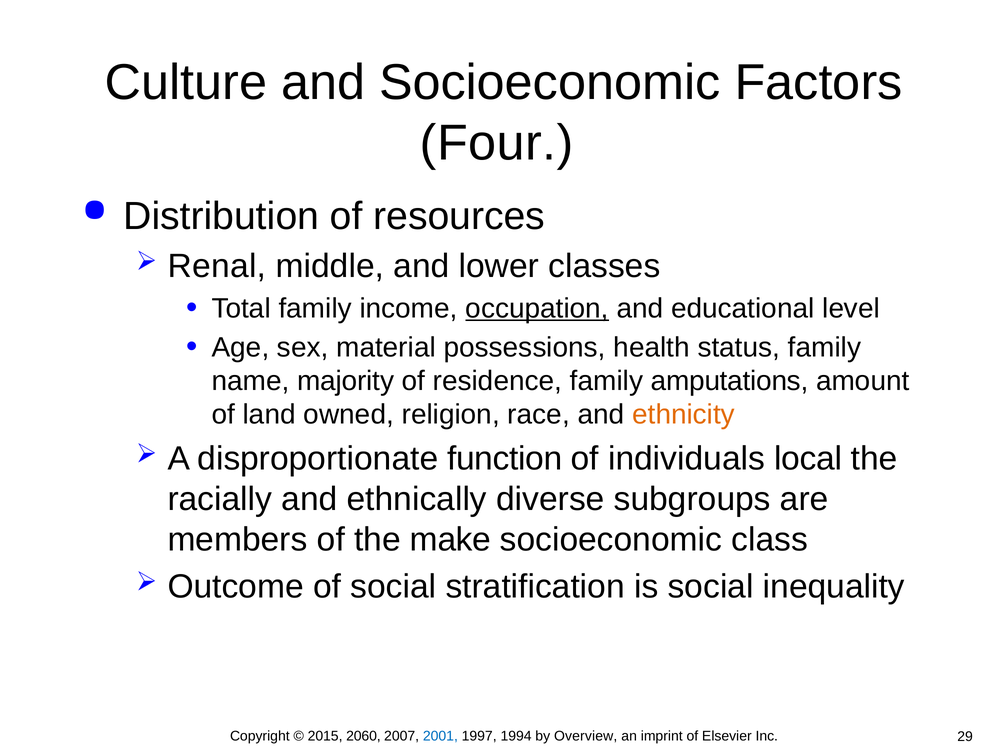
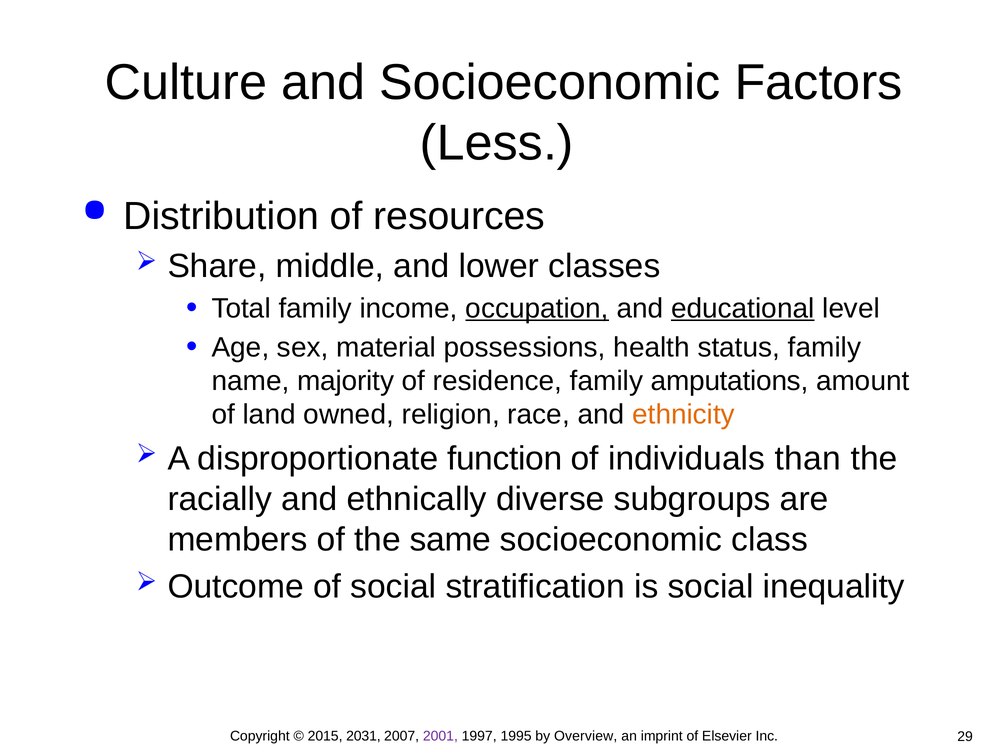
Four: Four -> Less (497, 143)
Renal: Renal -> Share (217, 266)
educational underline: none -> present (743, 308)
local: local -> than (808, 459)
make: make -> same (450, 539)
2060: 2060 -> 2031 (363, 736)
2001 colour: blue -> purple (440, 736)
1994: 1994 -> 1995 (516, 736)
